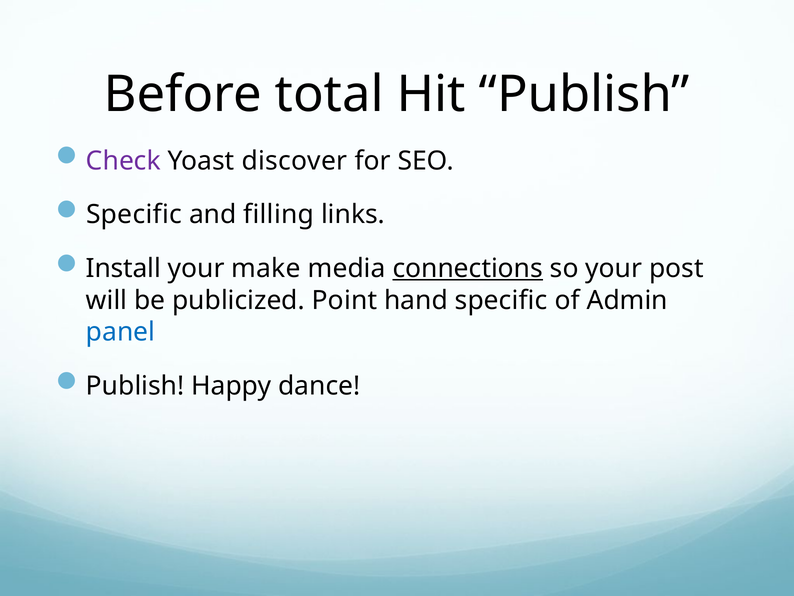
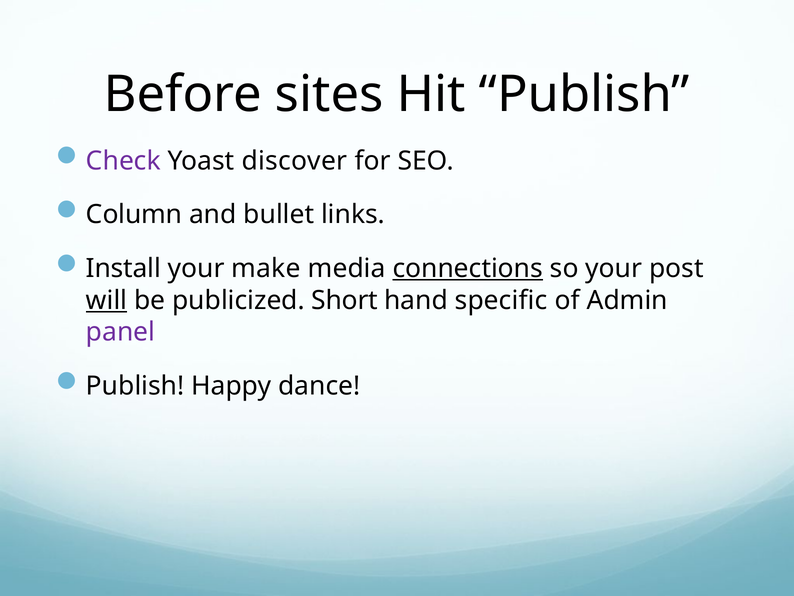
total: total -> sites (329, 95)
Specific: Specific -> Column (134, 214)
filling: filling -> bullet (279, 214)
will underline: none -> present (107, 300)
Point: Point -> Short (345, 300)
panel colour: blue -> purple (121, 332)
